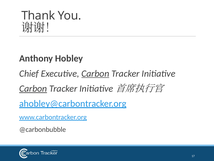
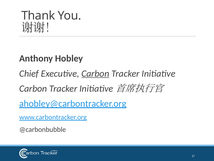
Carbon underline: present -> none (33, 88)
